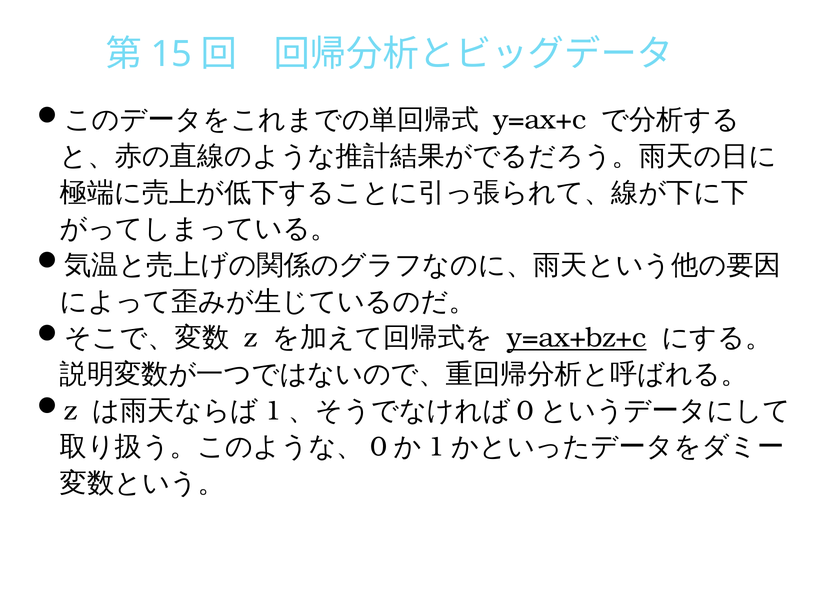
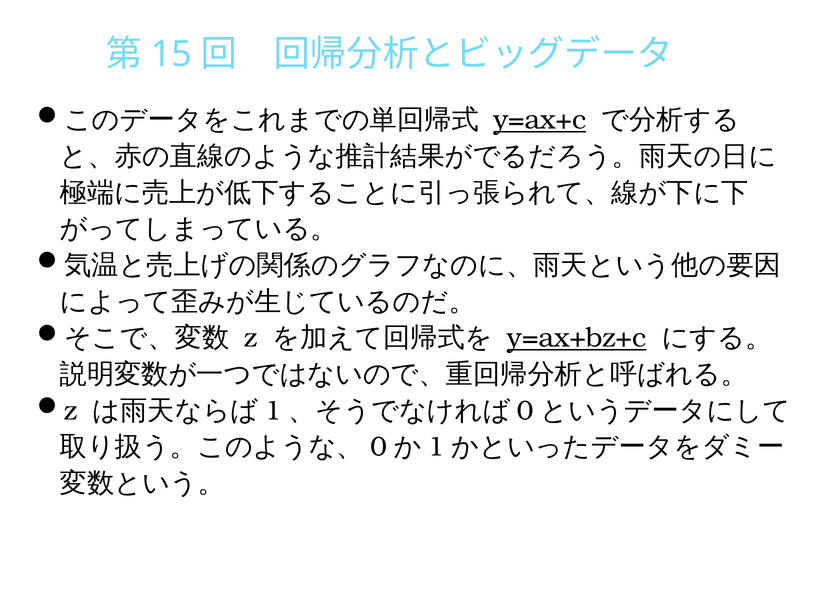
y=ax+c underline: none -> present (540, 120)
